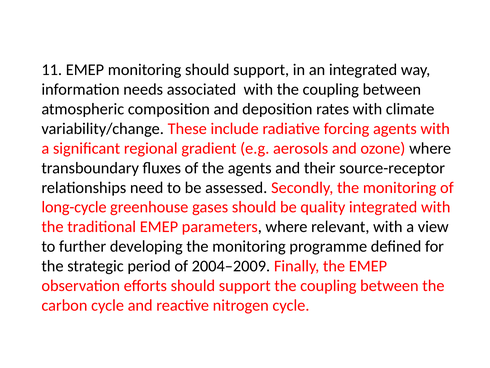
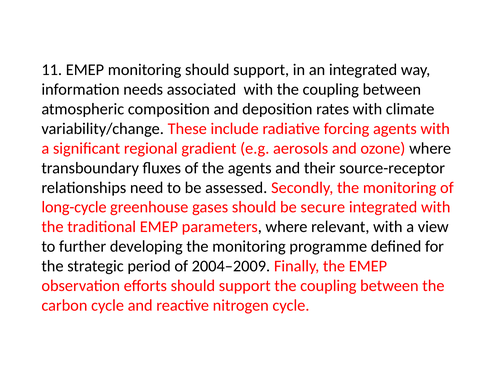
quality: quality -> secure (323, 207)
